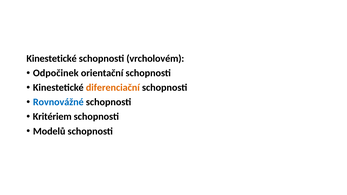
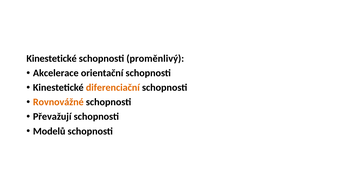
vrcholovém: vrcholovém -> proměnlivý (155, 59)
Odpočinek: Odpočinek -> Akcelerace (56, 73)
Rovnovážné colour: blue -> orange (58, 102)
Kritériem: Kritériem -> Převažují (52, 117)
